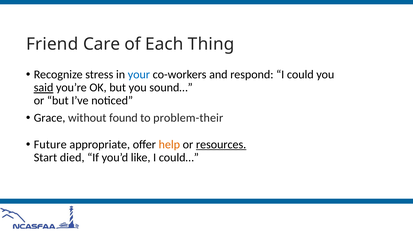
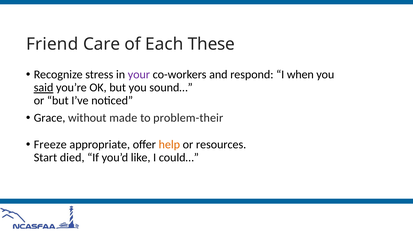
Thing: Thing -> These (211, 44)
your colour: blue -> purple (139, 75)
could: could -> when (300, 75)
found: found -> made (123, 118)
Future: Future -> Freeze (50, 145)
resources underline: present -> none (221, 145)
